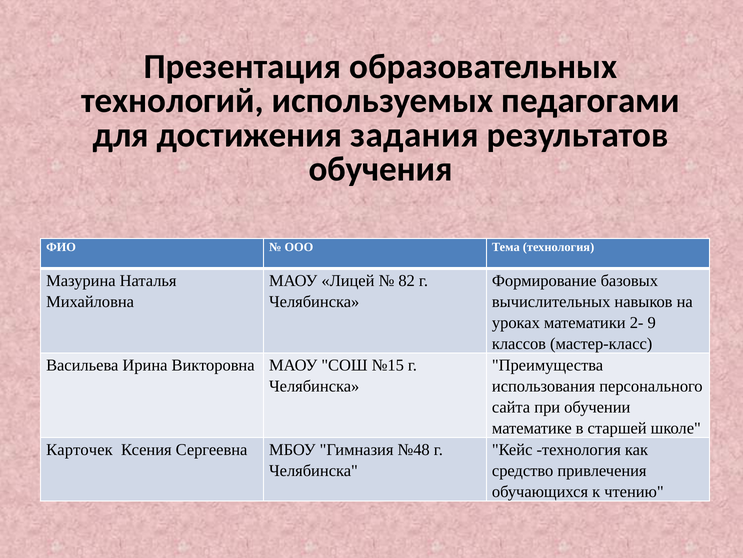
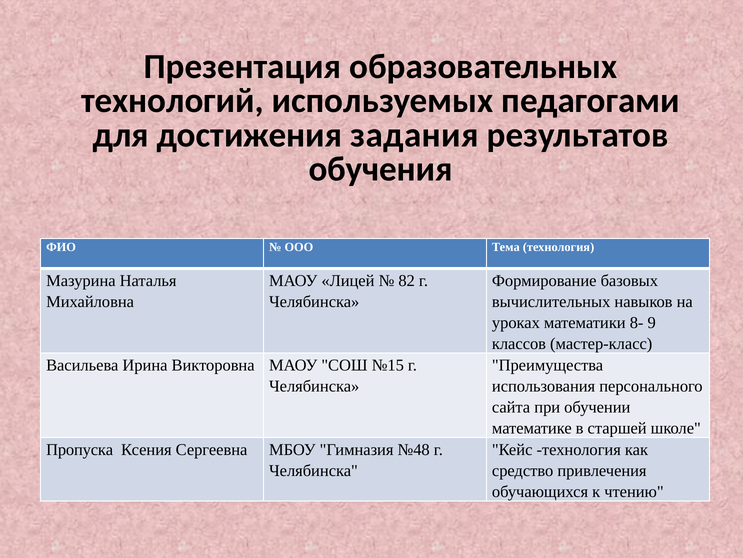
2-: 2- -> 8- (637, 322)
Карточек: Карточек -> Пропуска (80, 449)
